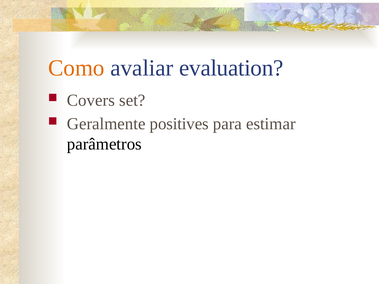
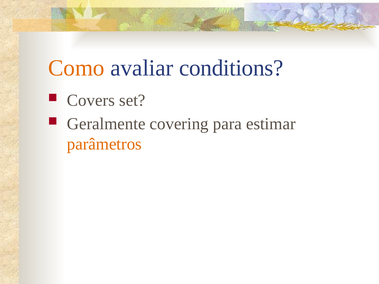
evaluation: evaluation -> conditions (231, 68)
positives: positives -> covering (179, 124)
parâmetros colour: black -> orange (104, 144)
